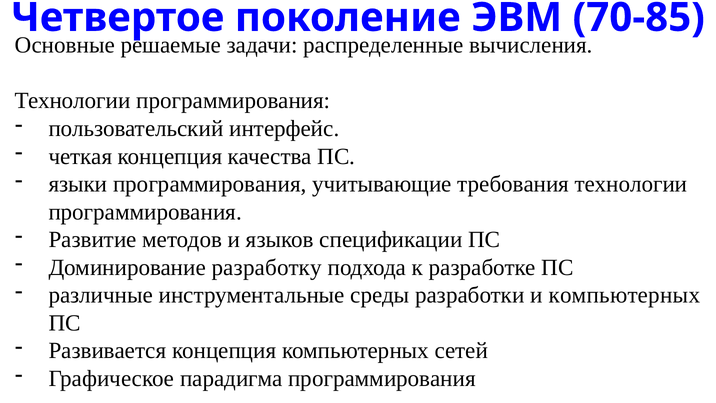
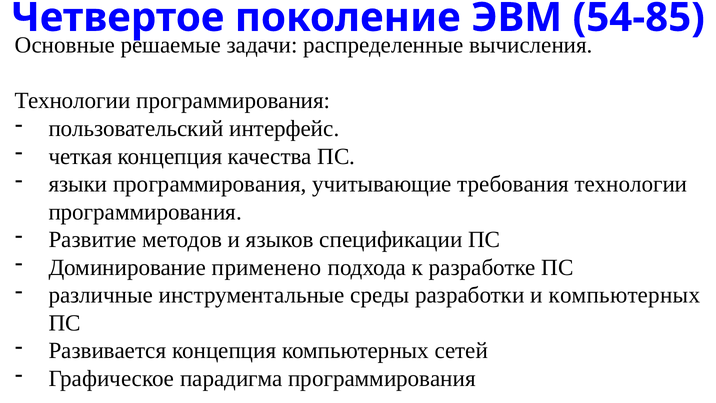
70-85: 70-85 -> 54-85 (639, 18)
разработку: разработку -> применено (267, 267)
